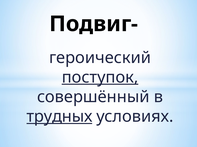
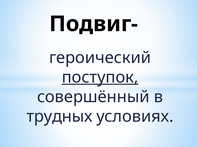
трудных underline: present -> none (59, 117)
